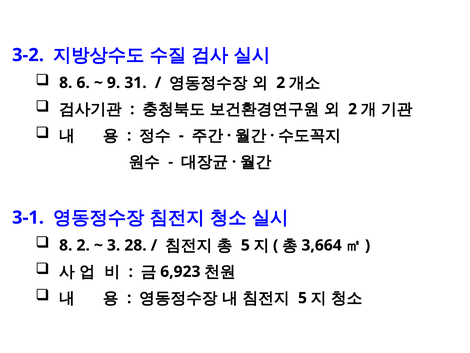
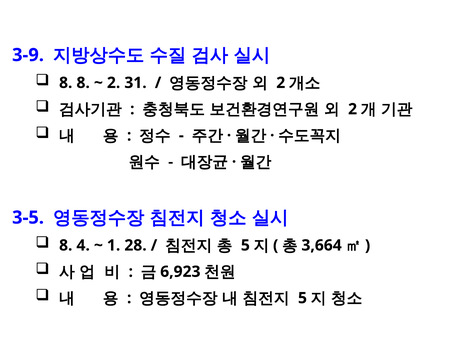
3-2: 3-2 -> 3-9 (28, 55)
8 6: 6 -> 8 (83, 83)
9: 9 -> 2 (114, 83)
3-1: 3-1 -> 3-5 (28, 217)
8 2: 2 -> 4 (83, 245)
3: 3 -> 1 (114, 245)
